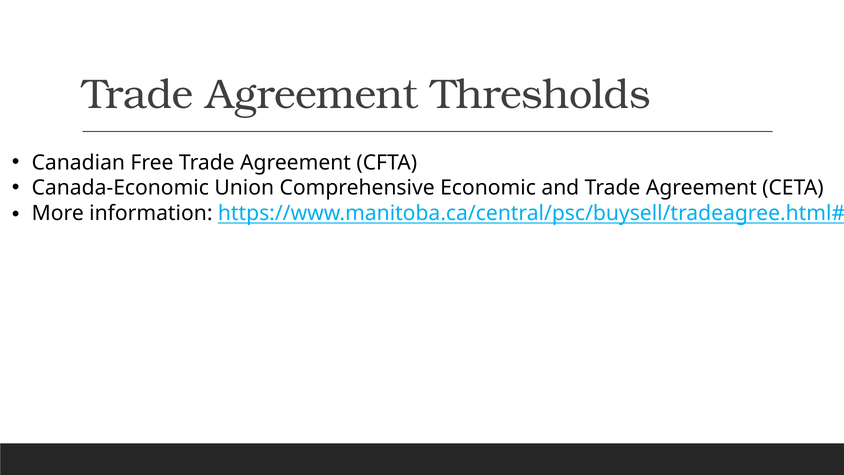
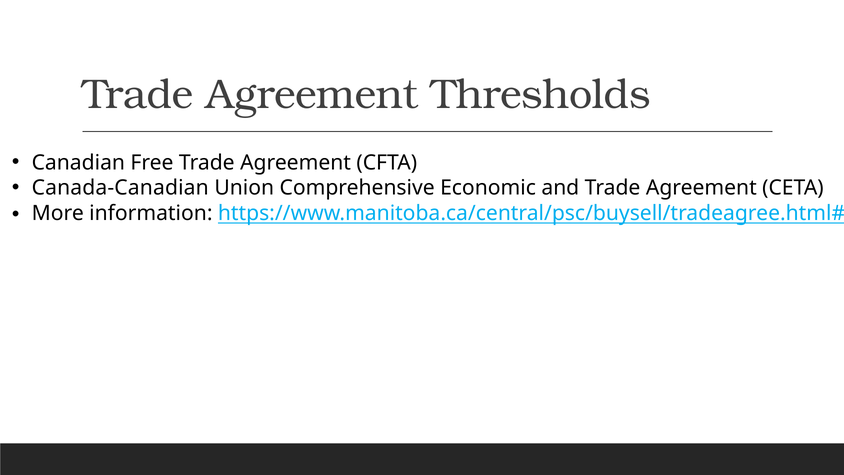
Canada-Economic: Canada-Economic -> Canada-Canadian (120, 188)
